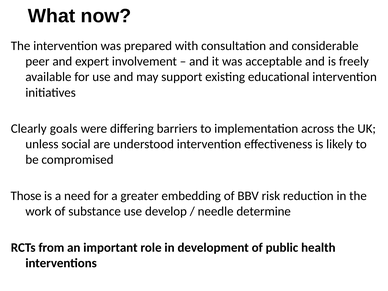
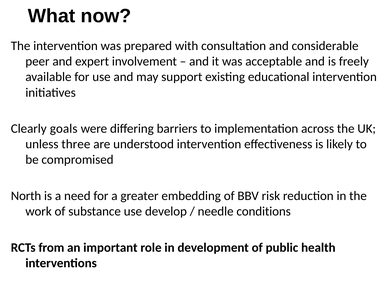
social: social -> three (76, 144)
Those: Those -> North (26, 196)
determine: determine -> conditions (264, 211)
